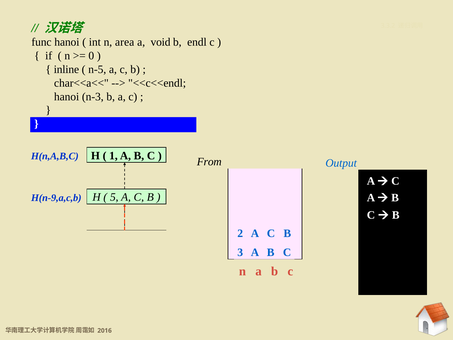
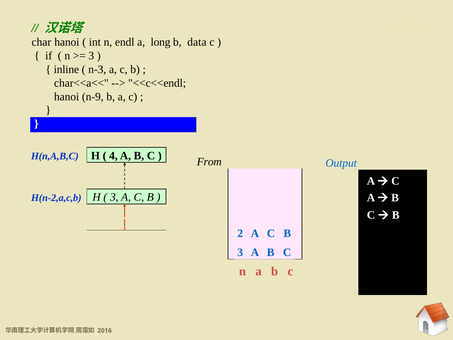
func: func -> char (41, 42)
area: area -> endl (125, 42)
void: void -> long (161, 42)
endl: endl -> data (197, 42)
0: 0 -> 3 (91, 56)
n-5: n-5 -> n-3 (97, 69)
n-3: n-3 -> n-9 (93, 97)
1: 1 -> 4 (113, 156)
5: 5 -> 3 (114, 197)
H(n-9,a,c,b: H(n-9,a,c,b -> H(n-2,a,c,b (56, 198)
